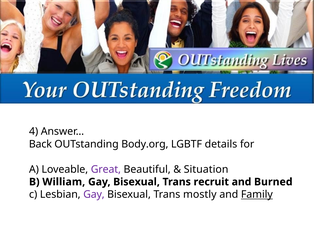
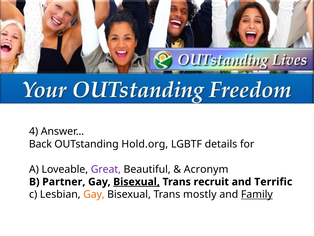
Body.org: Body.org -> Hold.org (145, 144)
Situation: Situation -> Acronym (206, 169)
William: William -> Partner (64, 181)
Bisexual underline: none -> present (137, 181)
Burned: Burned -> Terrific (273, 181)
Gay colour: purple -> orange (94, 194)
